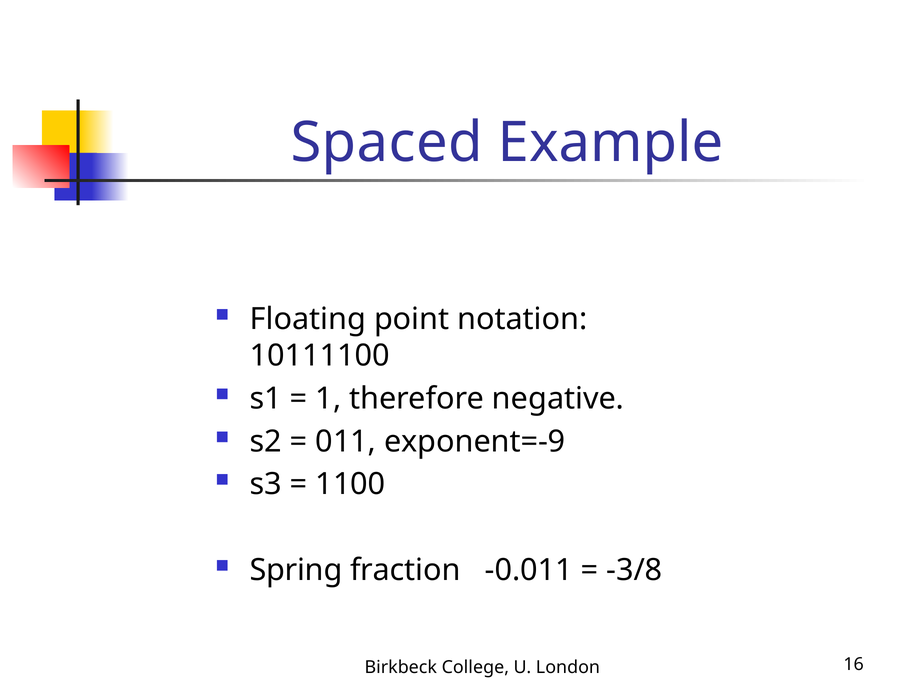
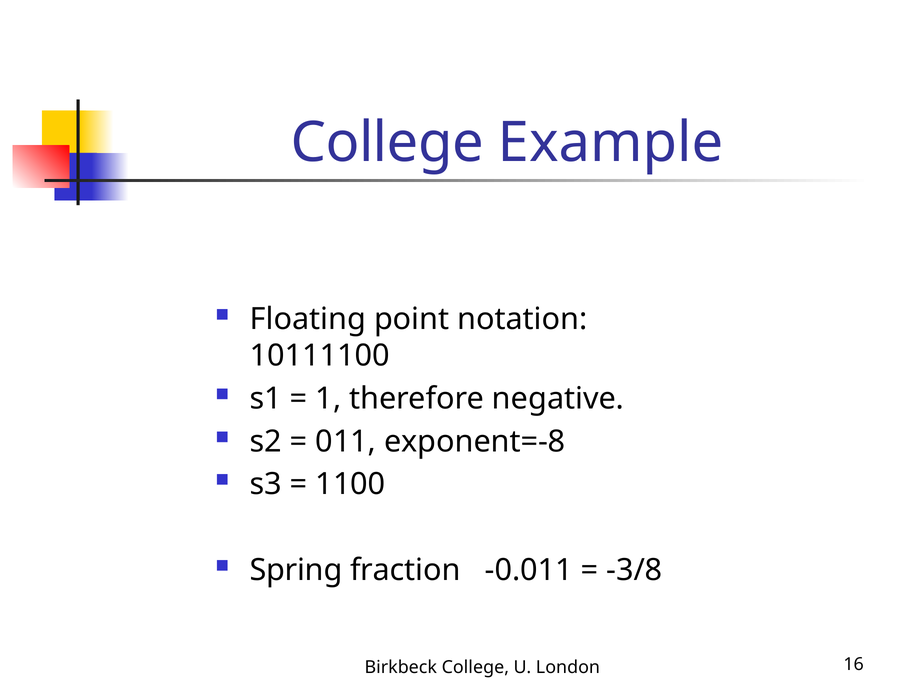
Spaced: Spaced -> College (387, 143)
exponent=-9: exponent=-9 -> exponent=-8 (475, 442)
